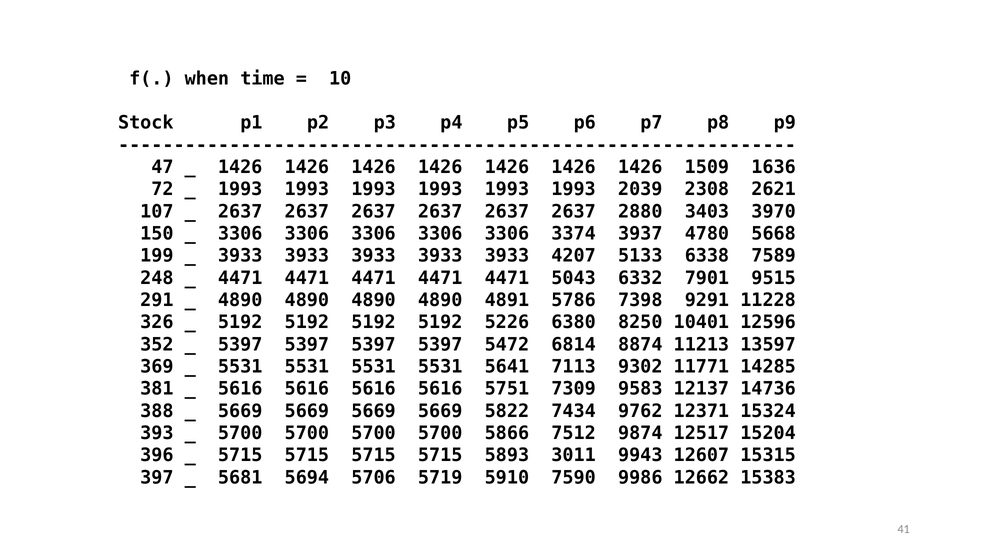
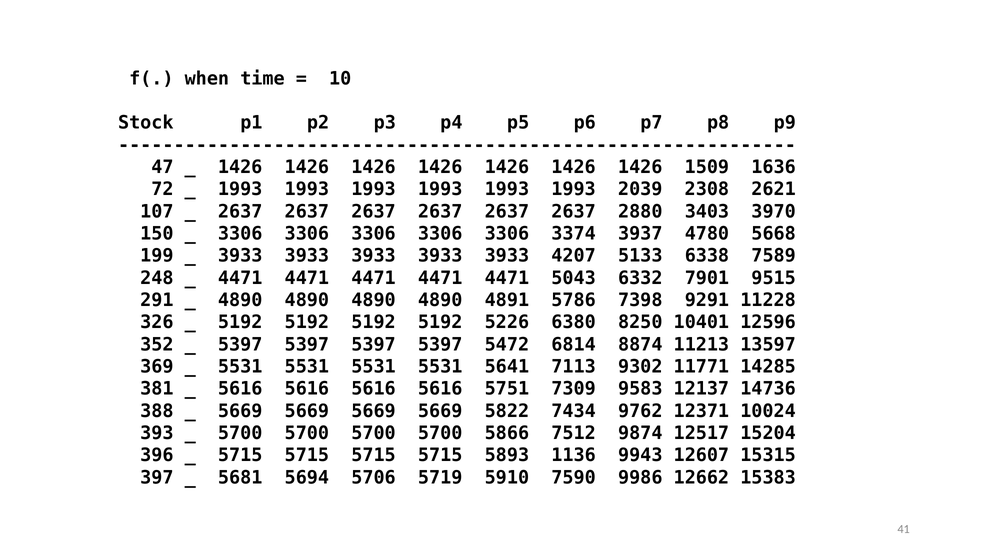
15324: 15324 -> 10024 (768, 411)
3011: 3011 -> 1136 (574, 455)
